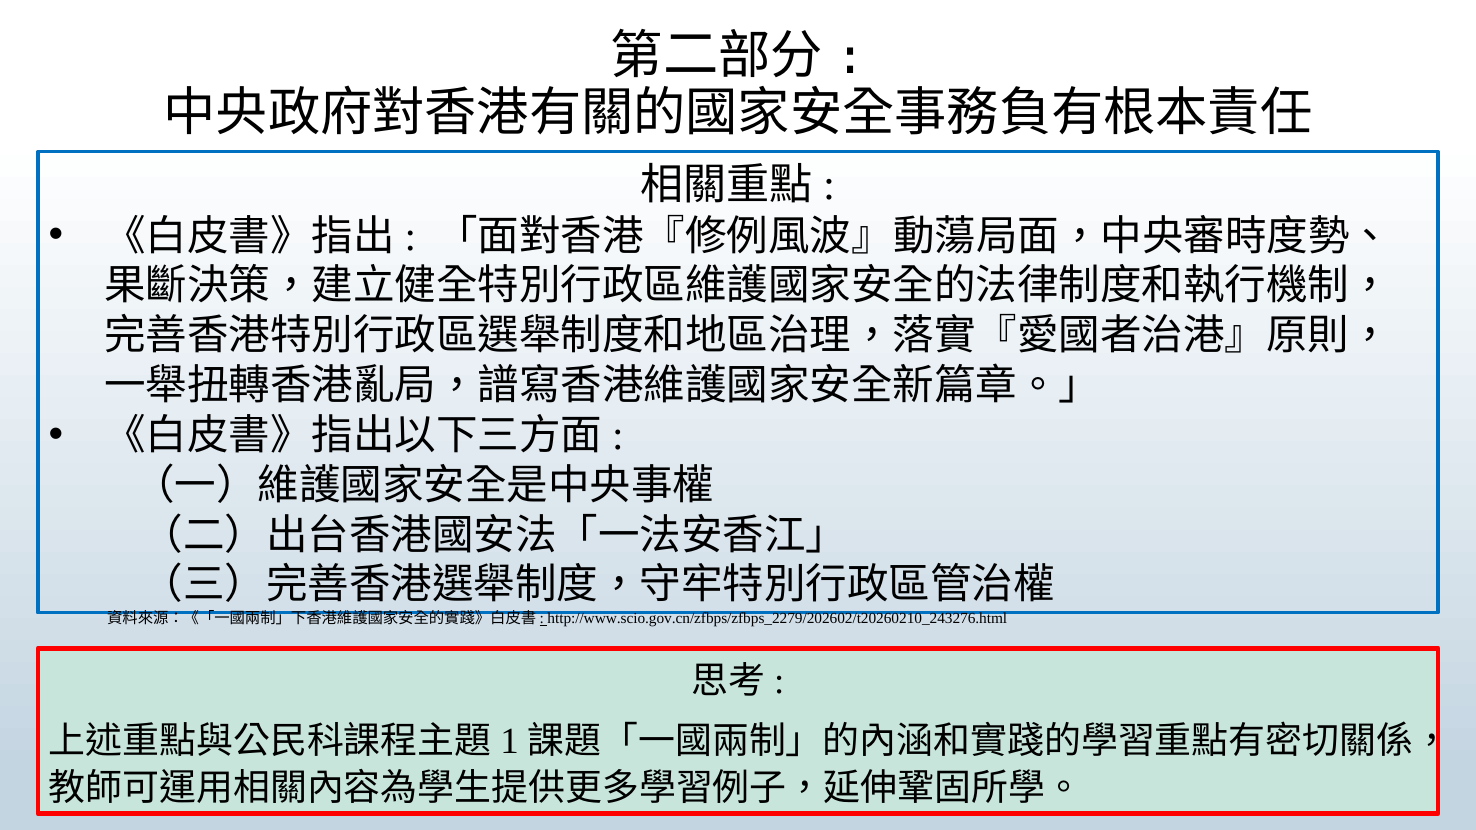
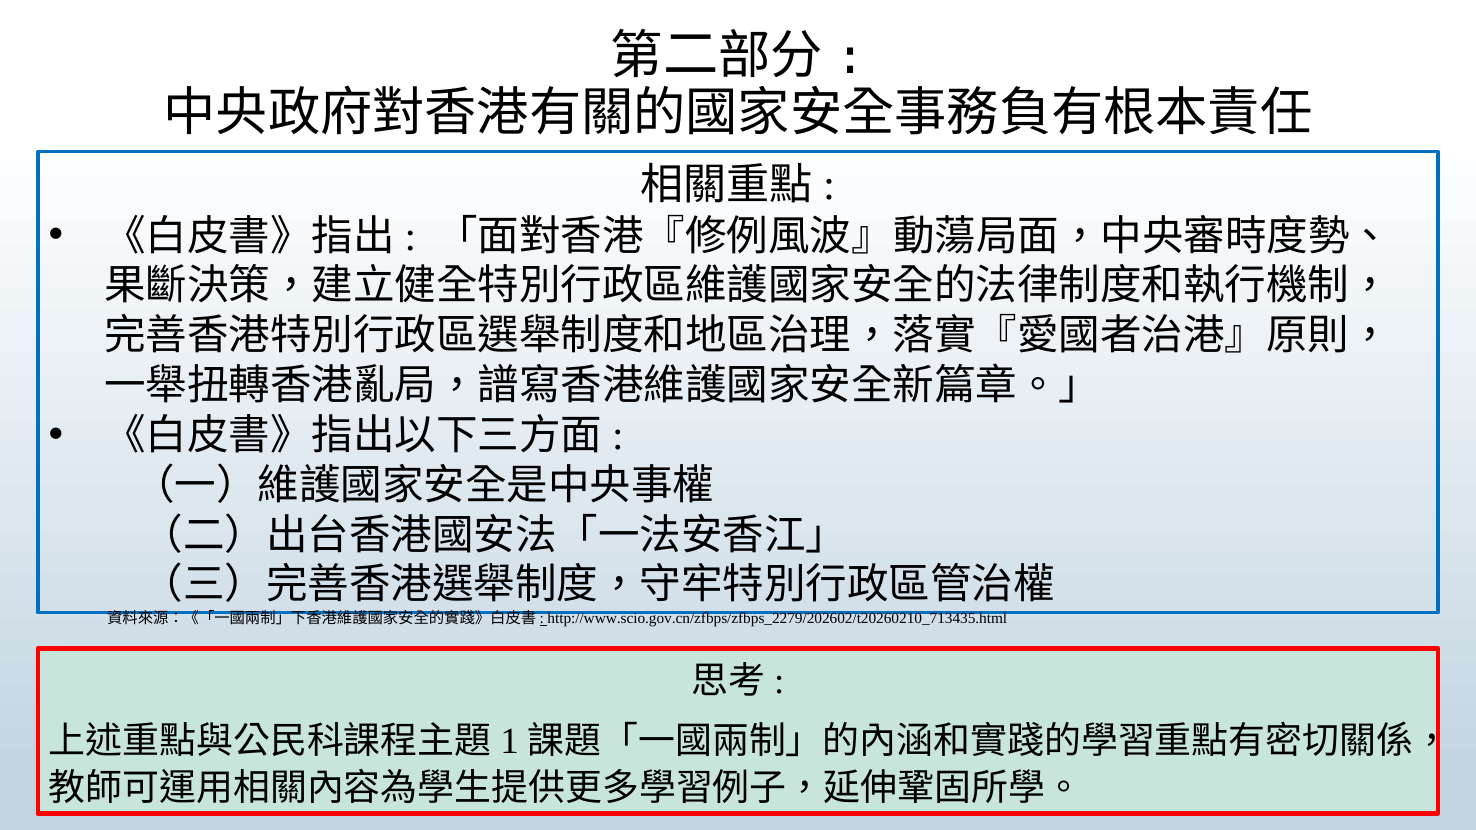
http://www.scio.gov.cn/zfbps/zfbps_2279/202602/t20260210_243276.html: http://www.scio.gov.cn/zfbps/zfbps_2279/202602/t20260210_243276.html -> http://www.scio.gov.cn/zfbps/zfbps_2279/202602/t20260210_713435.html (777, 619)
